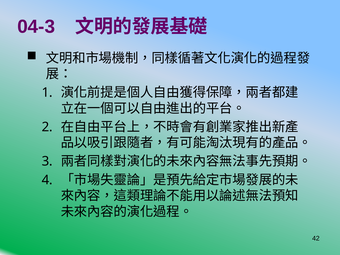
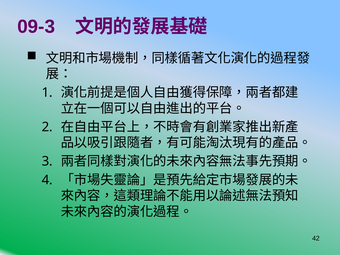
04-3: 04-3 -> 09-3 (36, 27)
